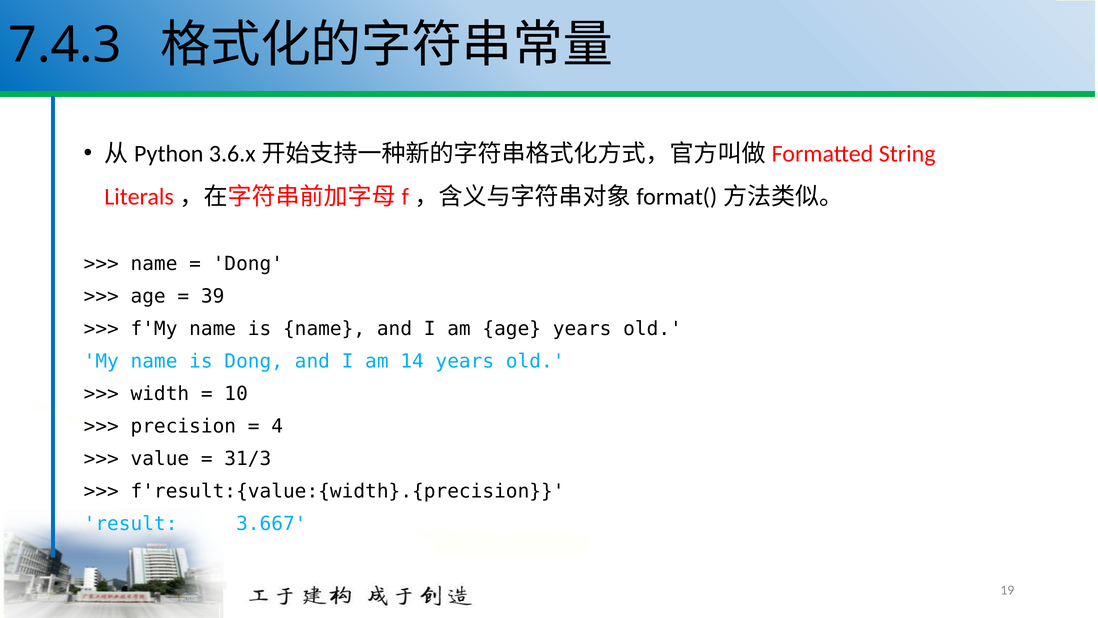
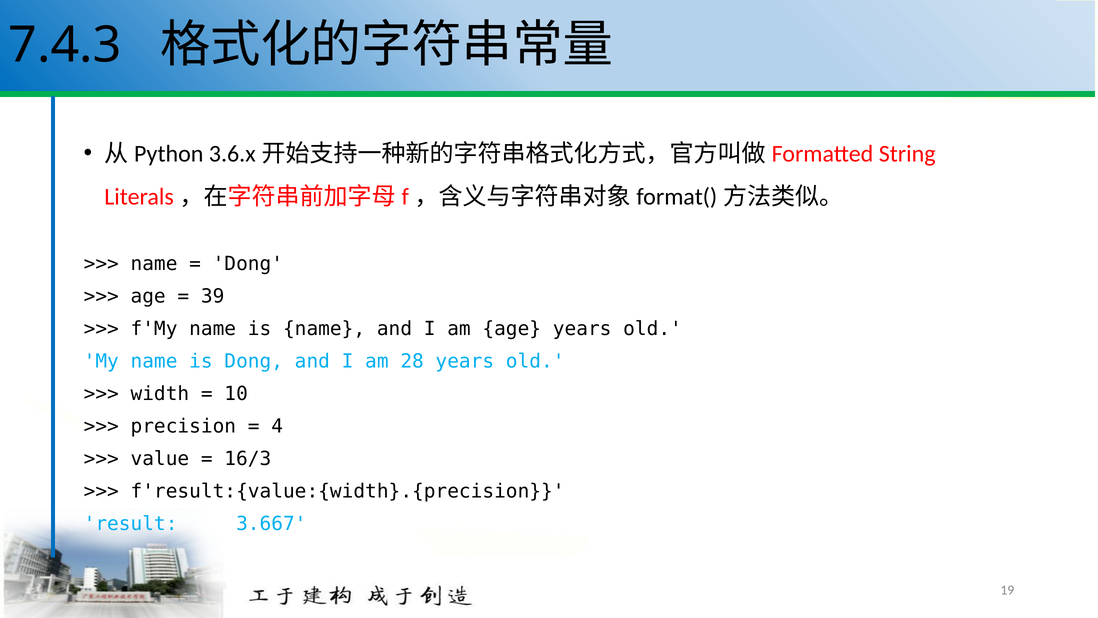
14: 14 -> 28 (412, 361)
31/3: 31/3 -> 16/3 (248, 459)
